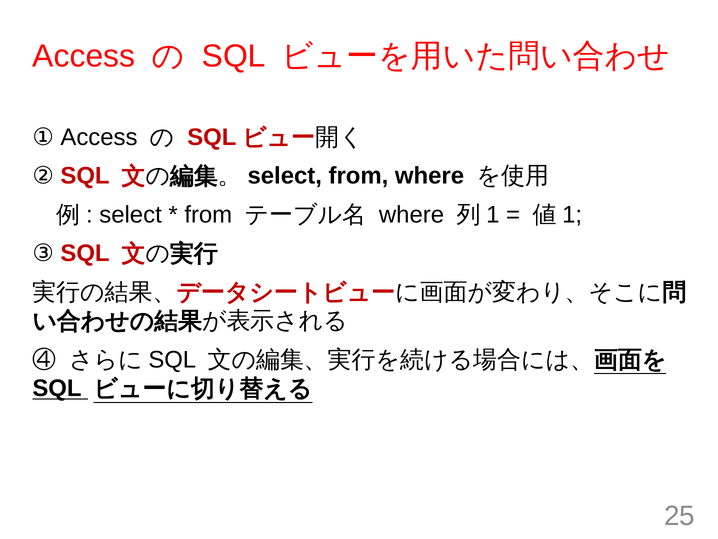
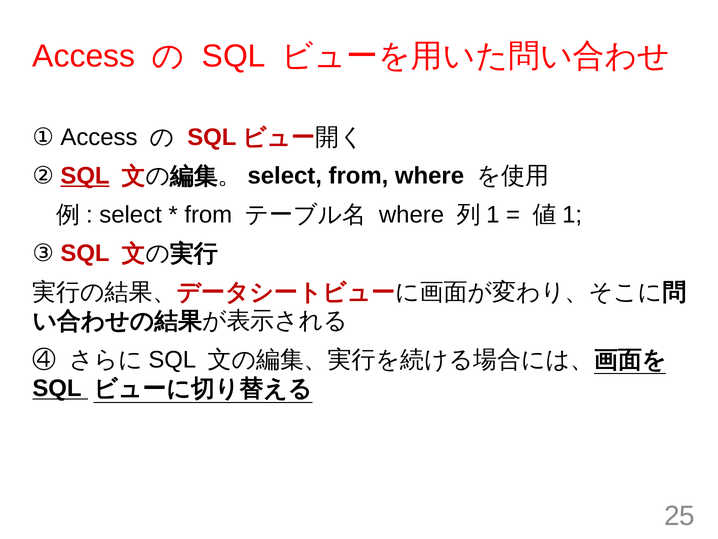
SQL underline: none -> present (85, 176)
